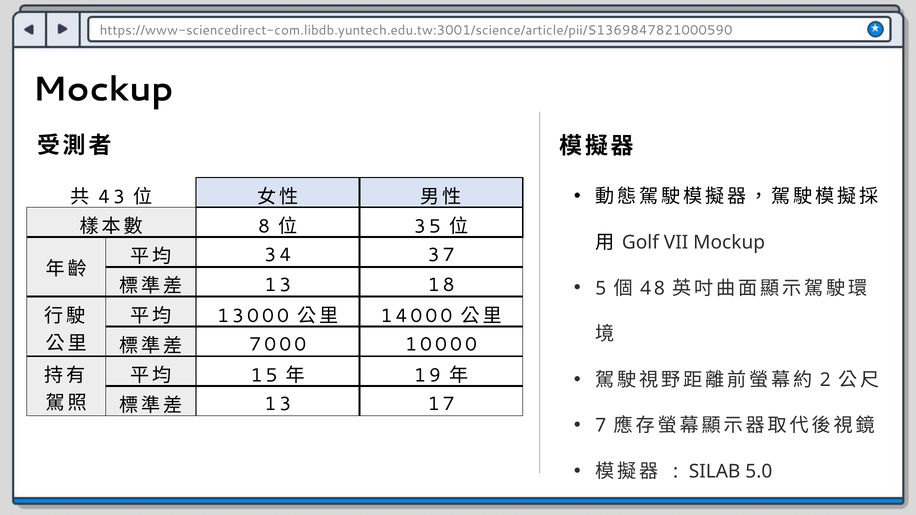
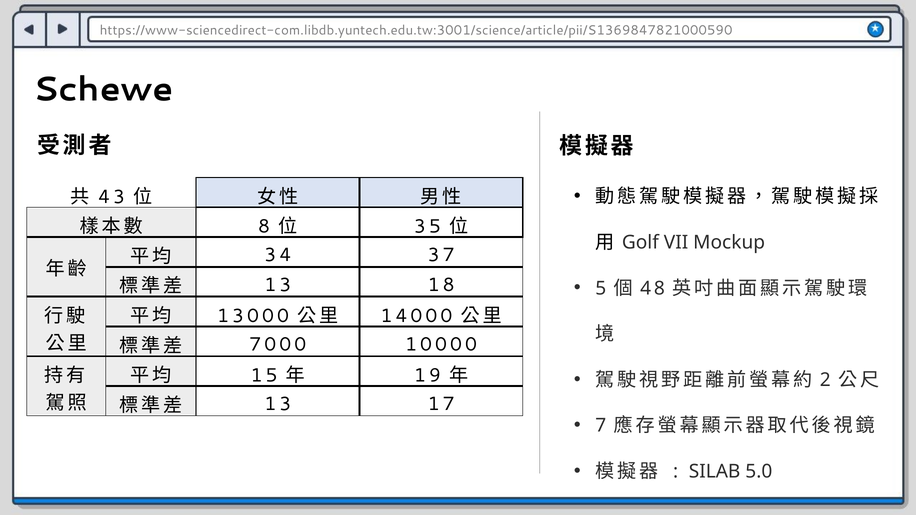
Mockup: Mockup -> Schewe (103, 89)
